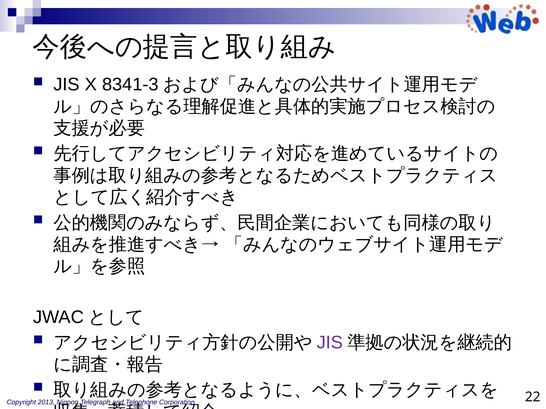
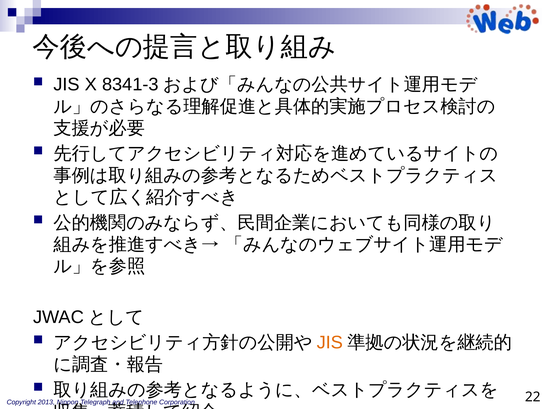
JIS colour: purple -> orange (330, 343)
